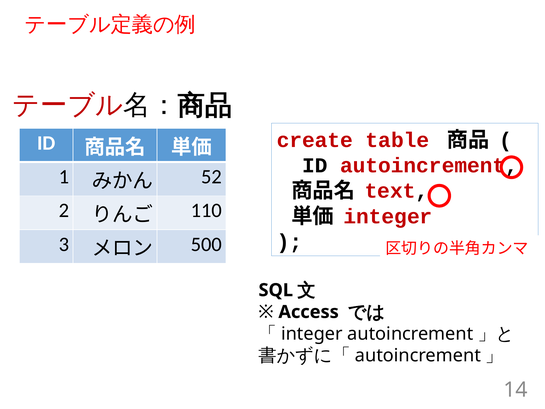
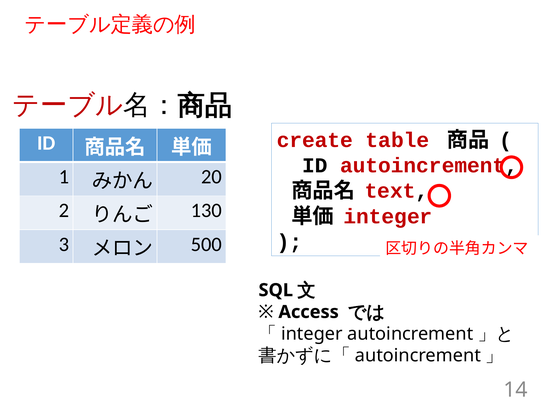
52: 52 -> 20 (212, 177)
110: 110 -> 130 (206, 210)
